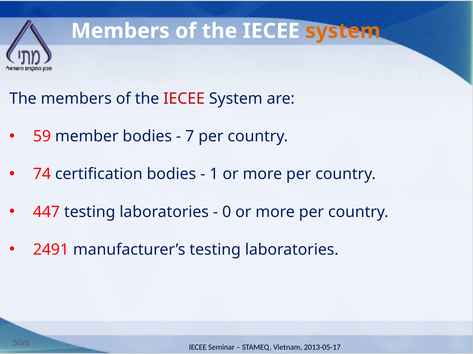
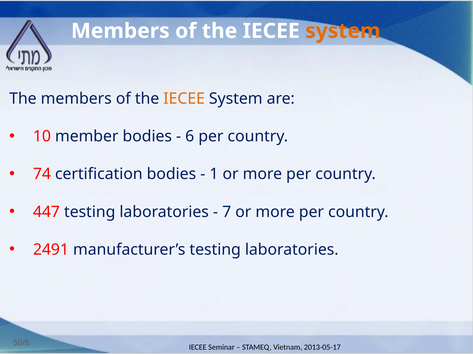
IECEE colour: red -> orange (184, 99)
59: 59 -> 10 (42, 137)
7: 7 -> 6 (190, 137)
0: 0 -> 7 (227, 212)
